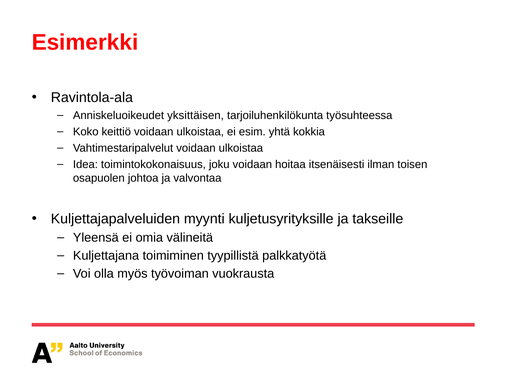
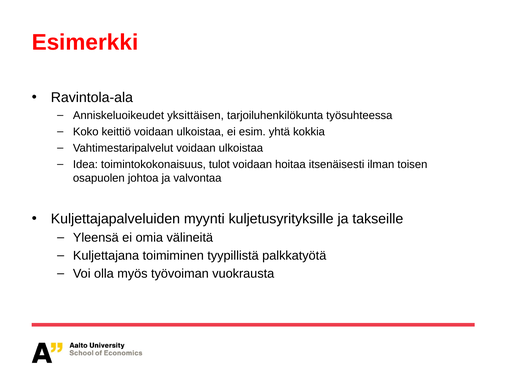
joku: joku -> tulot (219, 164)
